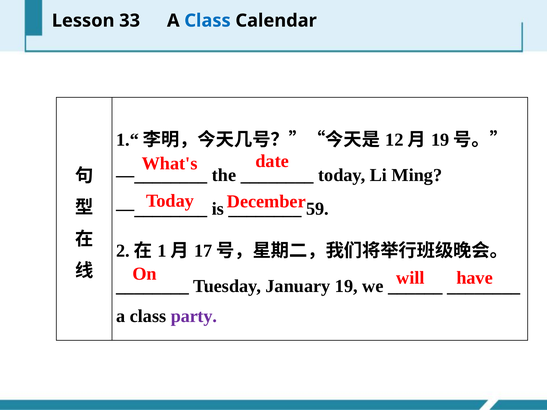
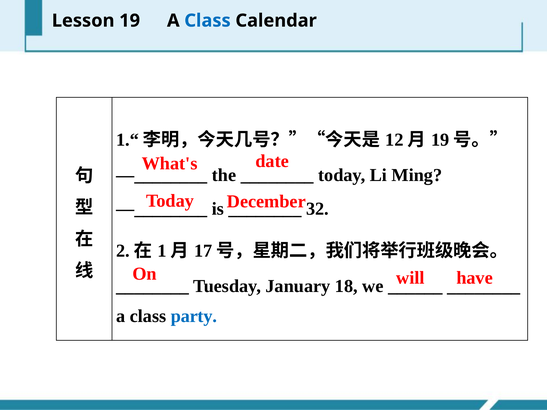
33: 33 -> 19 (130, 21)
59: 59 -> 32 (317, 209)
19: 19 -> 18 (346, 286)
party colour: purple -> blue (194, 316)
